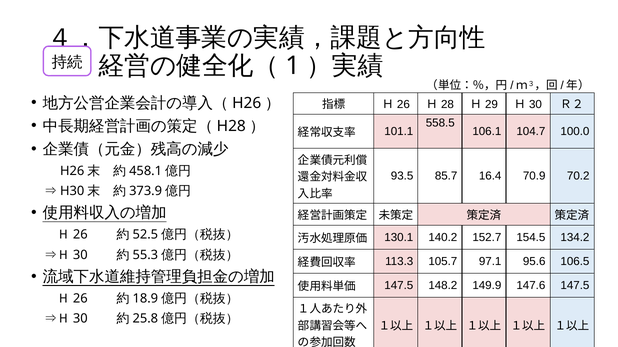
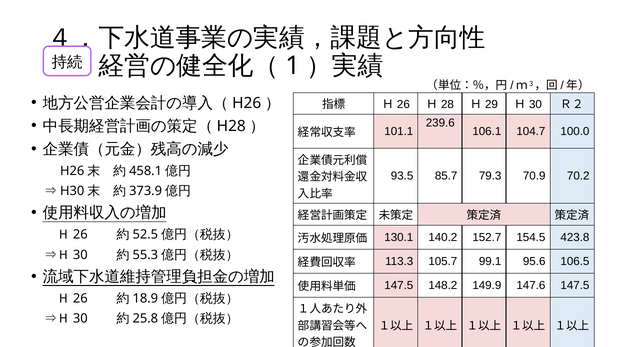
558.5: 558.5 -> 239.6 (440, 123)
16.4: 16.4 -> 79.3 (490, 176)
134.2: 134.2 -> 423.8 (575, 238)
97.1: 97.1 -> 99.1 (490, 262)
